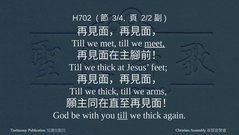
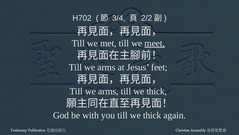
thick: thick -> arms (106, 67)
thick: thick -> arms (108, 91)
arms: arms -> thick (157, 91)
till underline: present -> none (123, 115)
